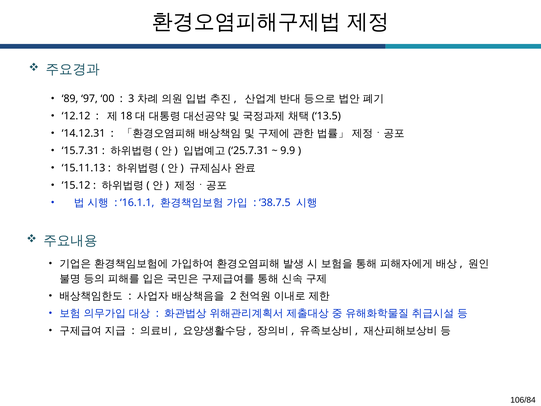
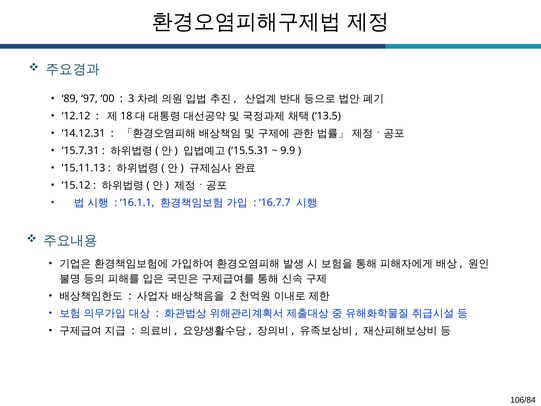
25.7.31: 25.7.31 -> 15.5.31 (248, 151)
38.7.5: 38.7.5 -> 16.7.7 (275, 203)
